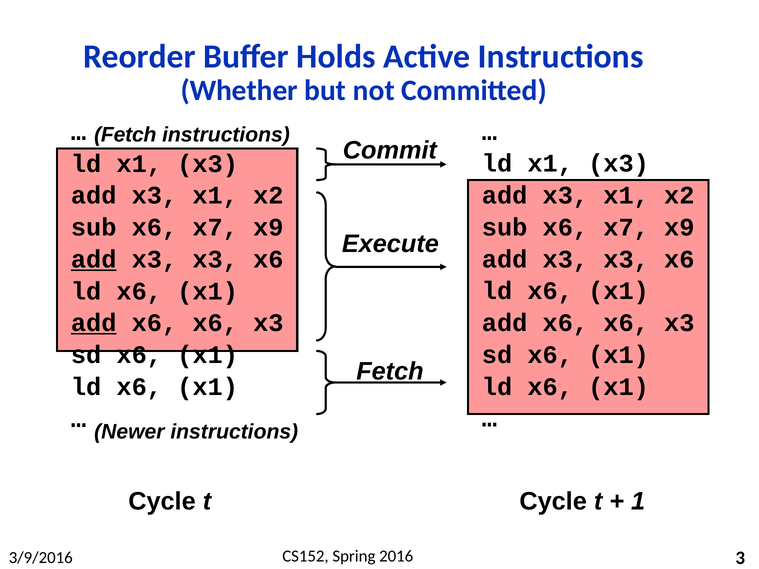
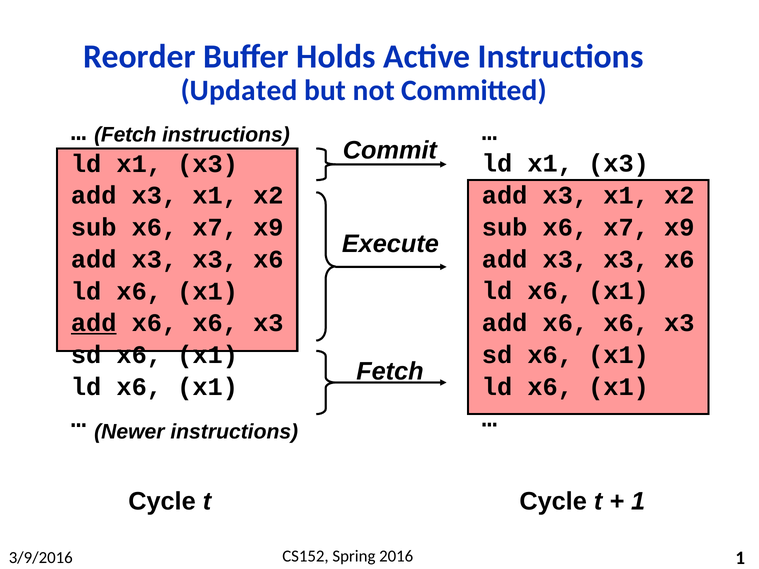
Whether: Whether -> Updated (239, 91)
add underline: present -> none (94, 259)
3: 3 -> 1 (740, 558)
